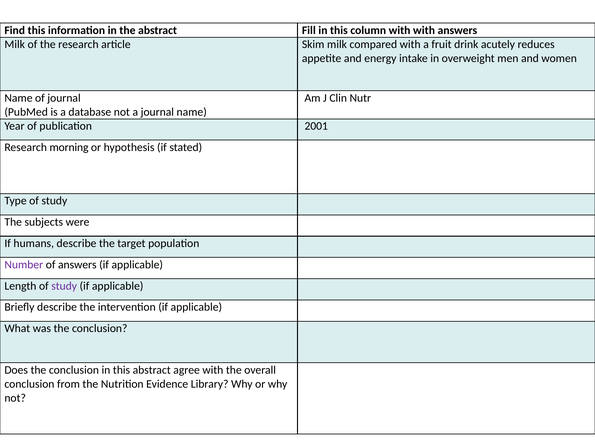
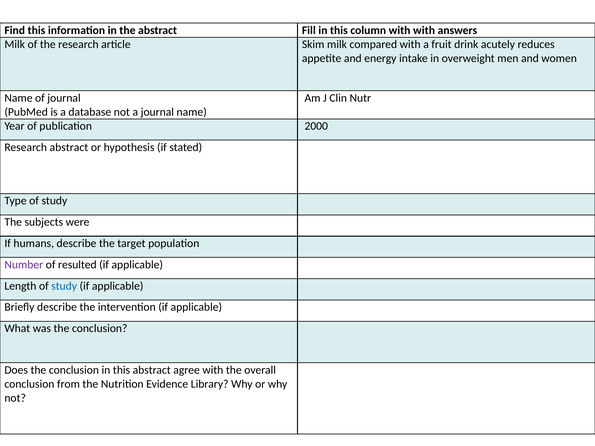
2001: 2001 -> 2000 (316, 126)
Research morning: morning -> abstract (69, 147)
of answers: answers -> resulted (77, 265)
study colour: purple -> blue (64, 286)
